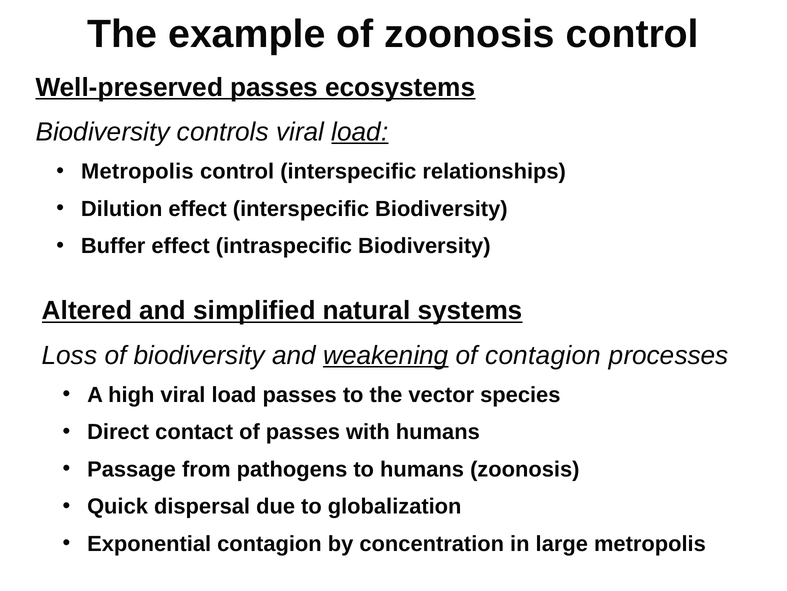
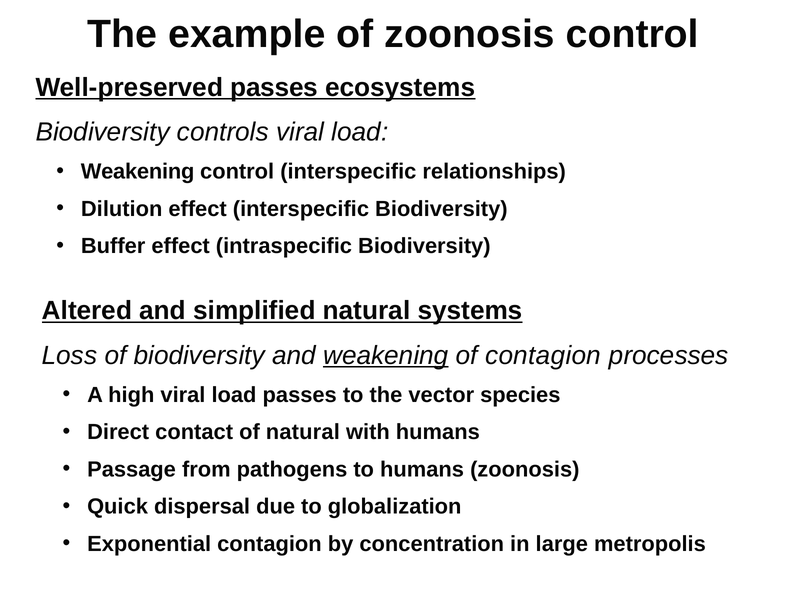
load underline: present -> none (360, 132)
Metropolis: Metropolis -> Weakening (138, 171)
of passes: passes -> natural (303, 432)
